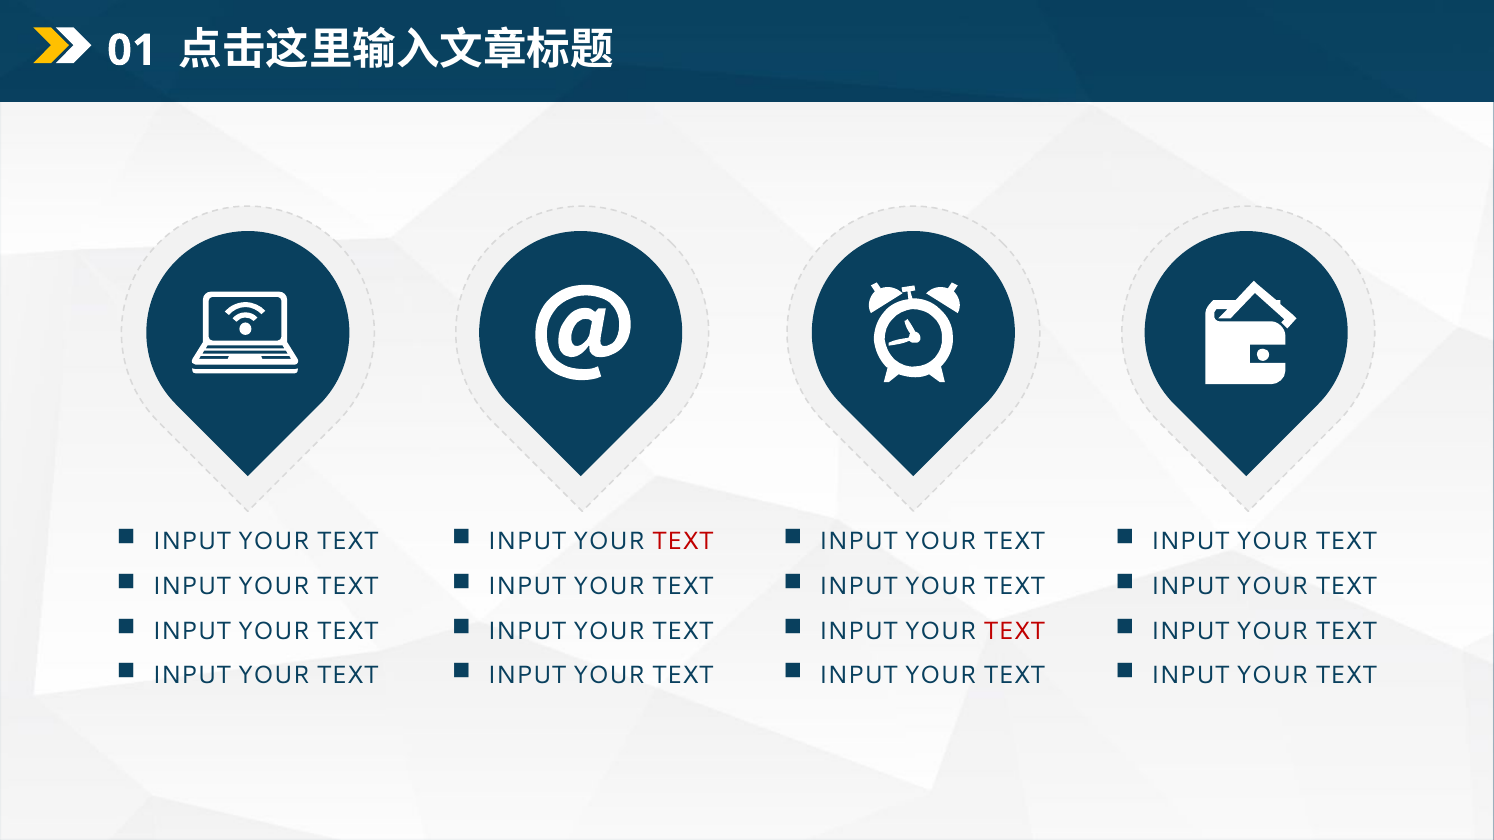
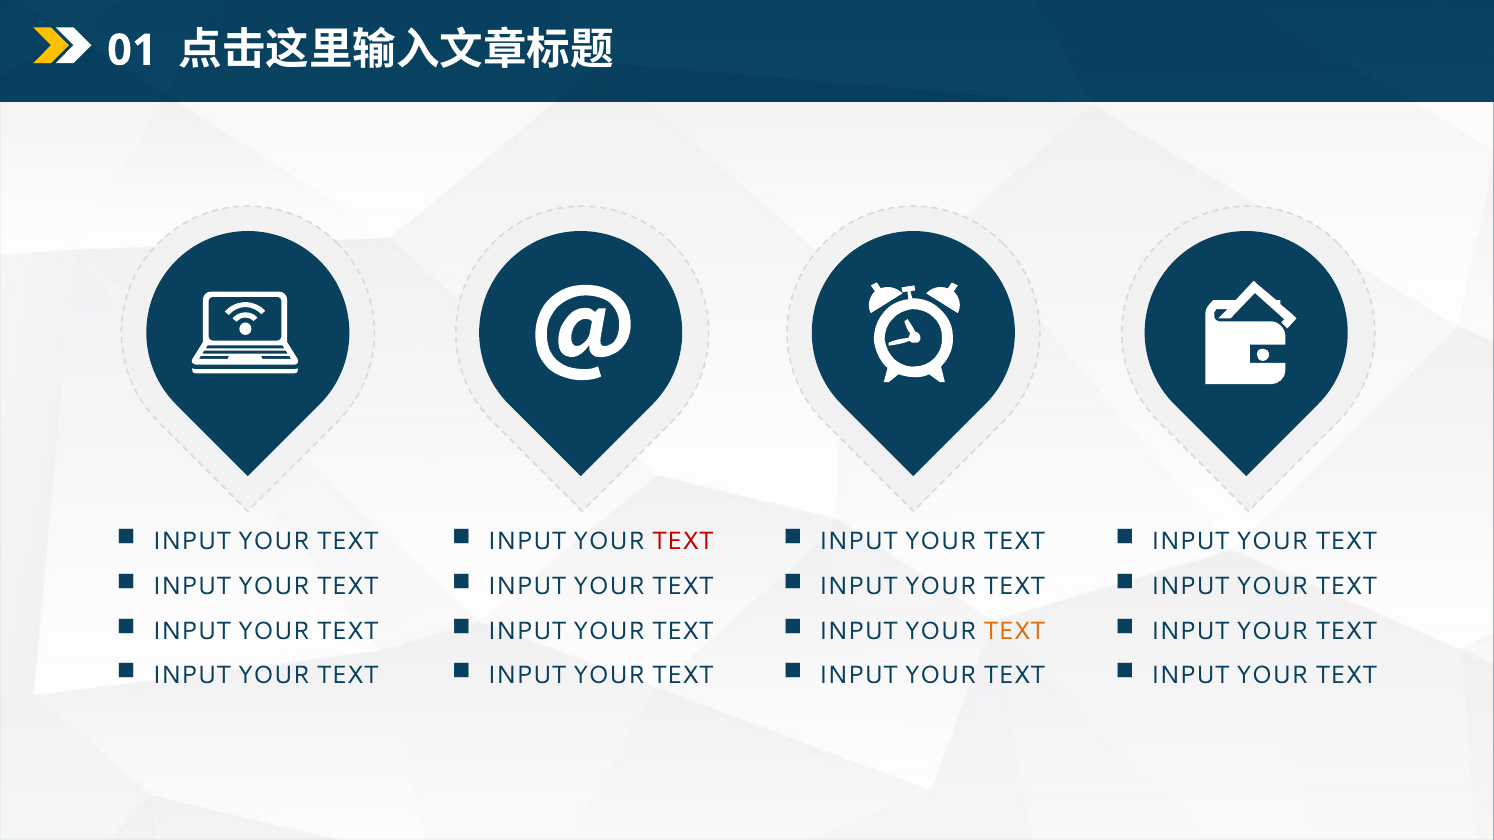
TEXT colour: red -> orange (1014, 631)
